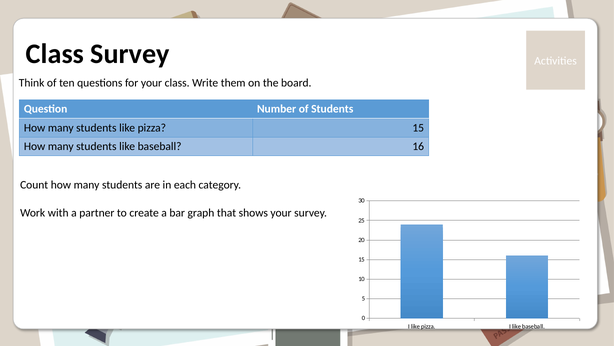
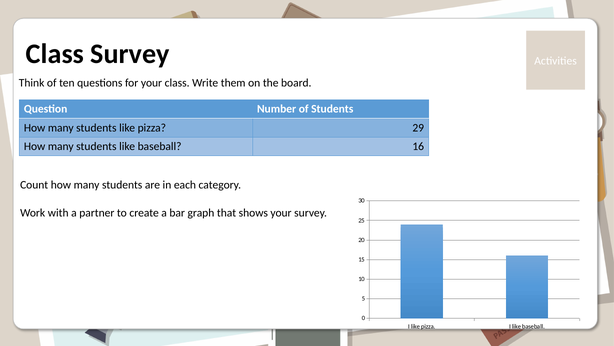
pizza 15: 15 -> 29 (418, 128)
